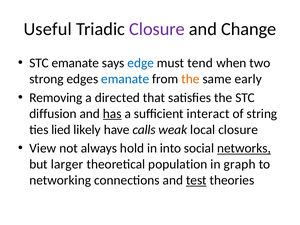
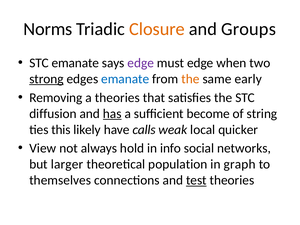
Useful: Useful -> Norms (48, 29)
Closure colour: purple -> orange (157, 29)
Change: Change -> Groups (249, 29)
edge colour: blue -> purple (141, 63)
must tend: tend -> edge (200, 63)
strong underline: none -> present (46, 79)
a directed: directed -> theories (117, 98)
interact: interact -> become (208, 114)
lied: lied -> this (61, 130)
local closure: closure -> quicker (238, 130)
into: into -> info (171, 148)
networks underline: present -> none (244, 148)
networking: networking -> themselves (60, 180)
